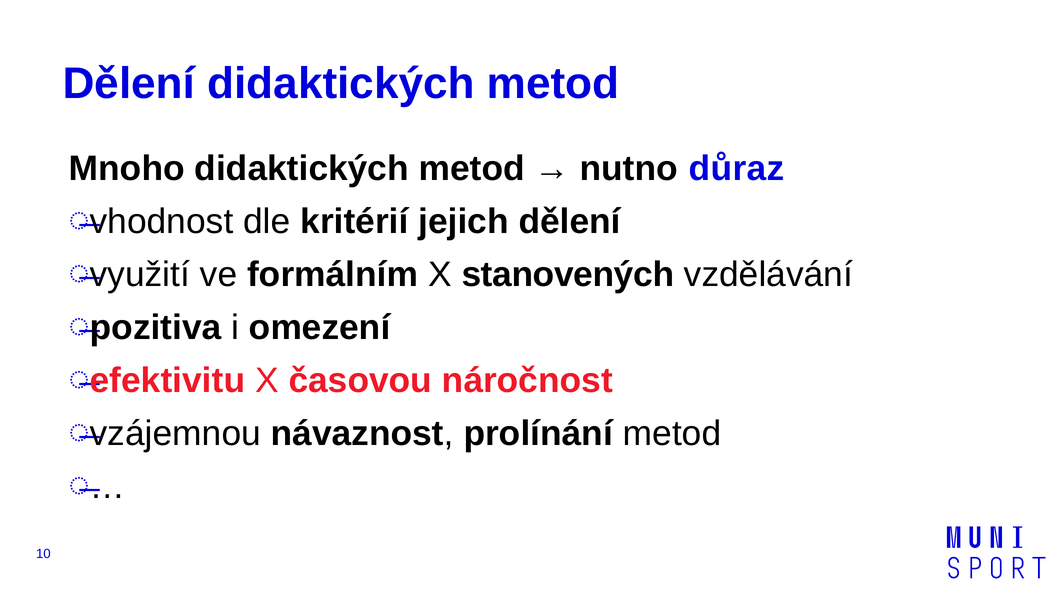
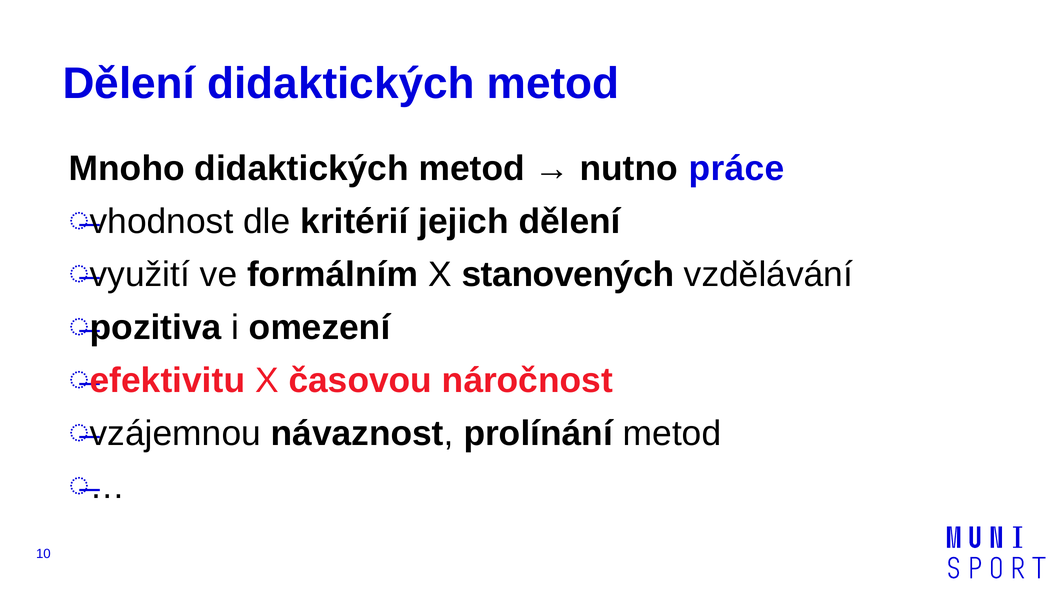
důraz: důraz -> práce (737, 168)
